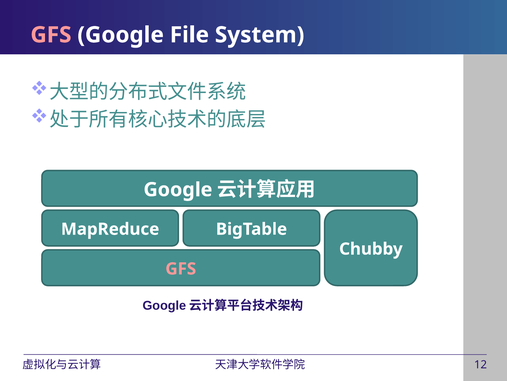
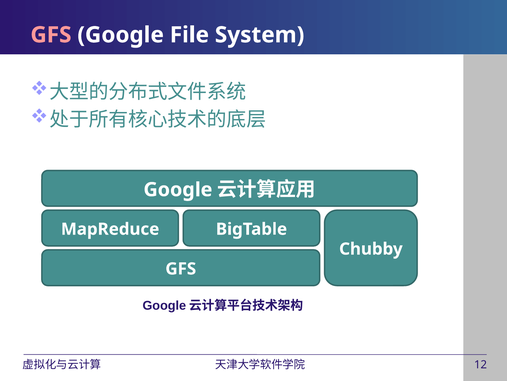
GFS colour: pink -> white (181, 268)
